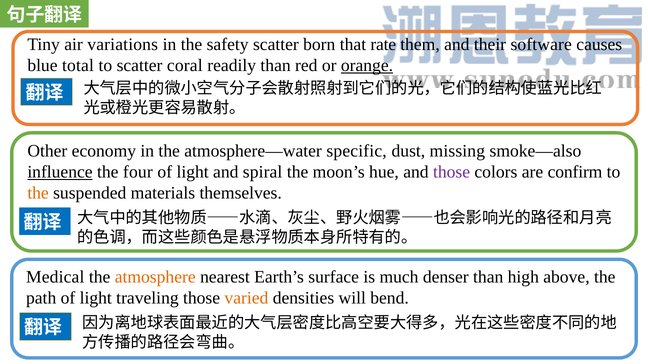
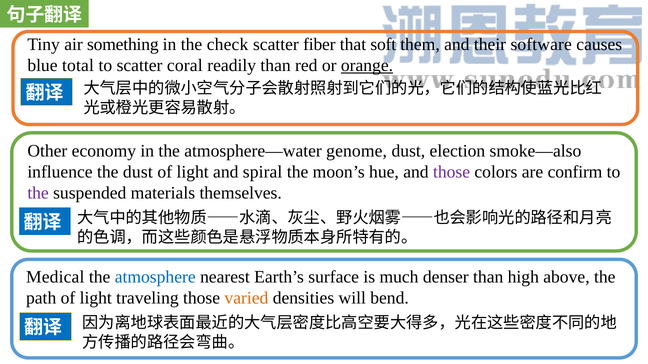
variations: variations -> something (123, 45)
safety: safety -> check (228, 45)
born: born -> fiber (319, 45)
rate: rate -> soft (383, 45)
specific: specific -> genome (357, 151)
missing: missing -> election (457, 151)
influence underline: present -> none (60, 172)
the four: four -> dust (138, 172)
the colour: orange -> purple (38, 193)
atmosphere colour: orange -> blue (155, 277)
